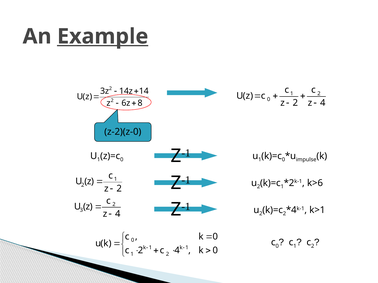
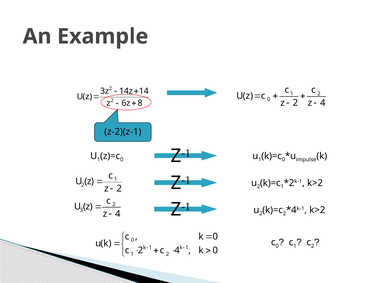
Example underline: present -> none (103, 36)
z-2)(z-0: z-2)(z-0 -> z-2)(z-1 (123, 132)
k>6: k>6 -> k>2 (315, 183)
k>1: k>1 -> k>2 (317, 210)
